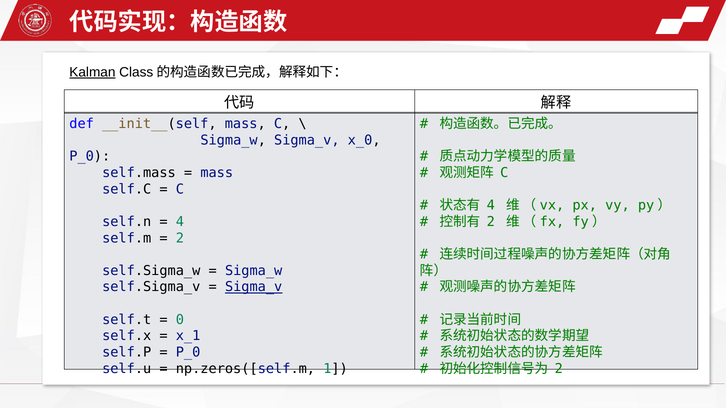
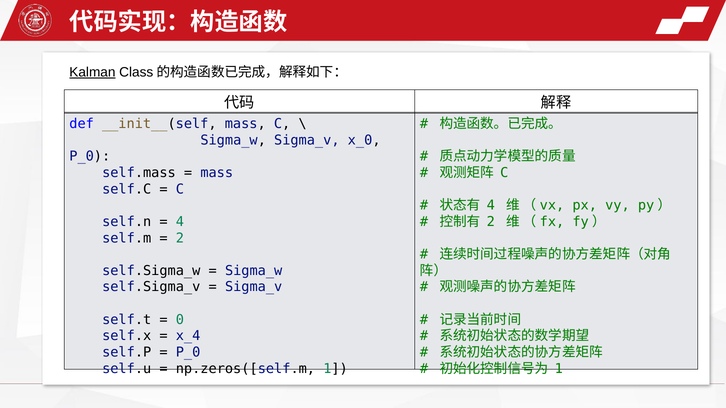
Sigma_v underline: present -> none (254, 287)
x_1: x_1 -> x_4 (188, 336)
2: 2 -> 1 (559, 369)
